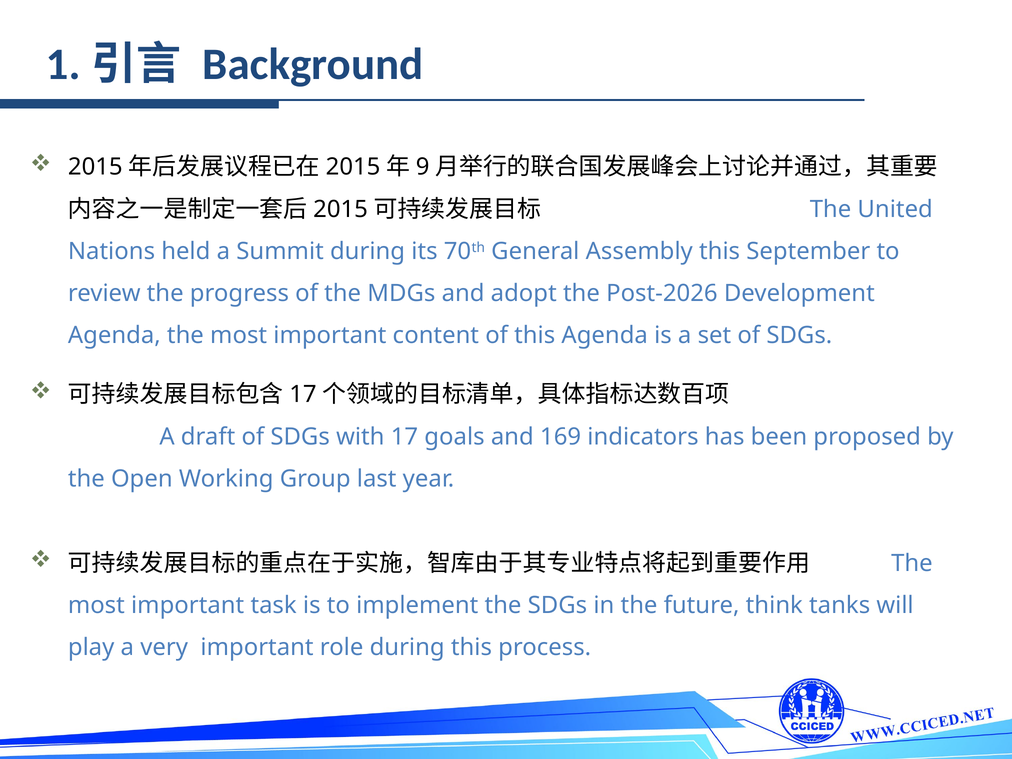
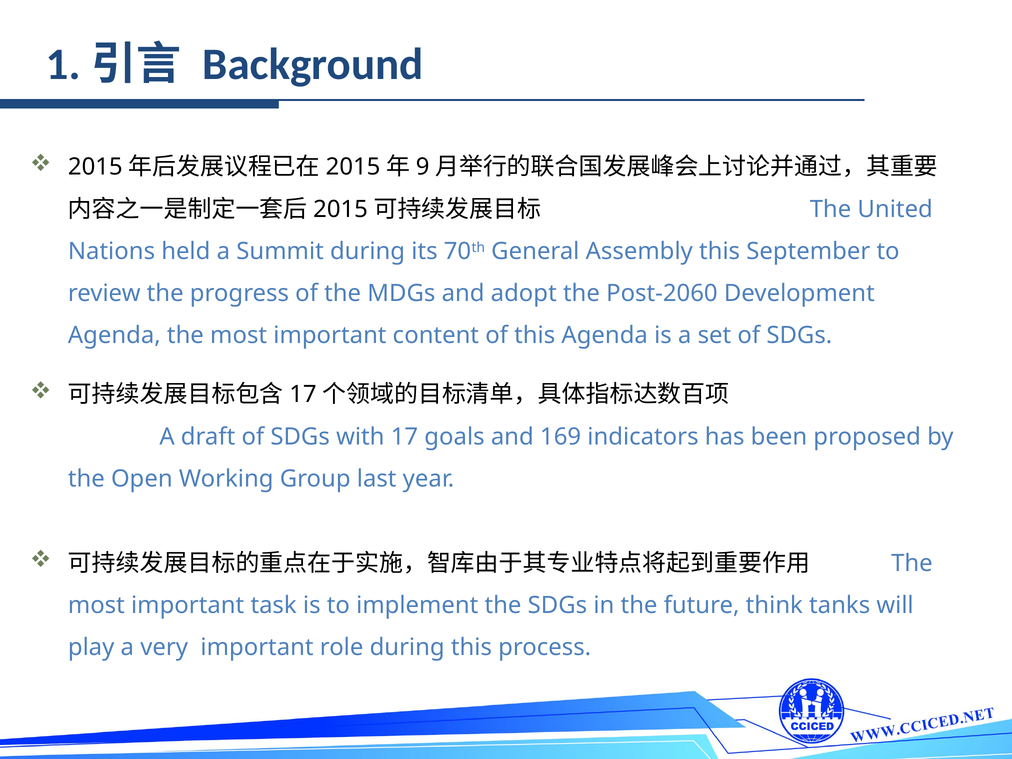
Post-2026: Post-2026 -> Post-2060 (662, 293)
